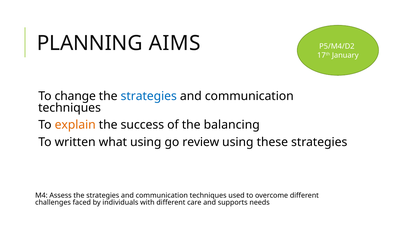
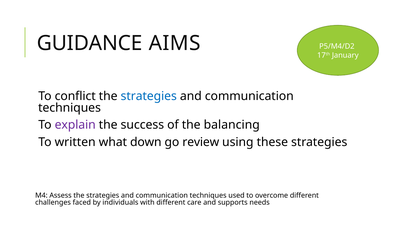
PLANNING: PLANNING -> GUIDANCE (90, 43)
change: change -> conflict (75, 96)
explain colour: orange -> purple (75, 125)
what using: using -> down (146, 142)
